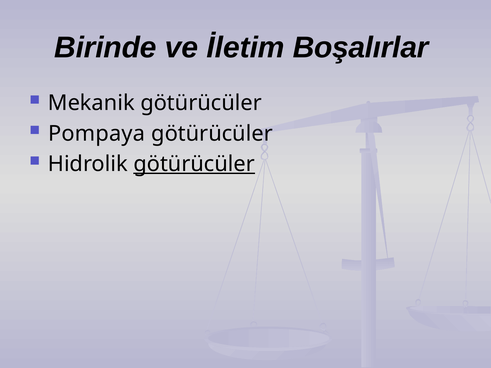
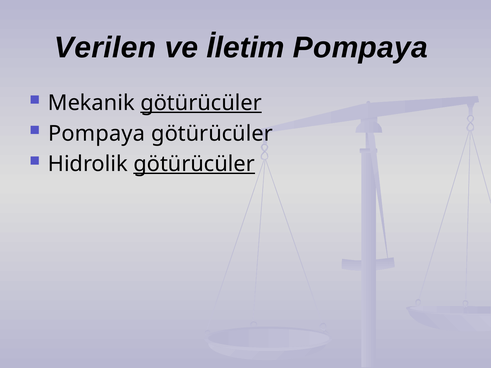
Birinde: Birinde -> Verilen (105, 48)
İletim Boşalırlar: Boşalırlar -> Pompaya (360, 48)
götürücüler underline: none -> present (201, 103)
